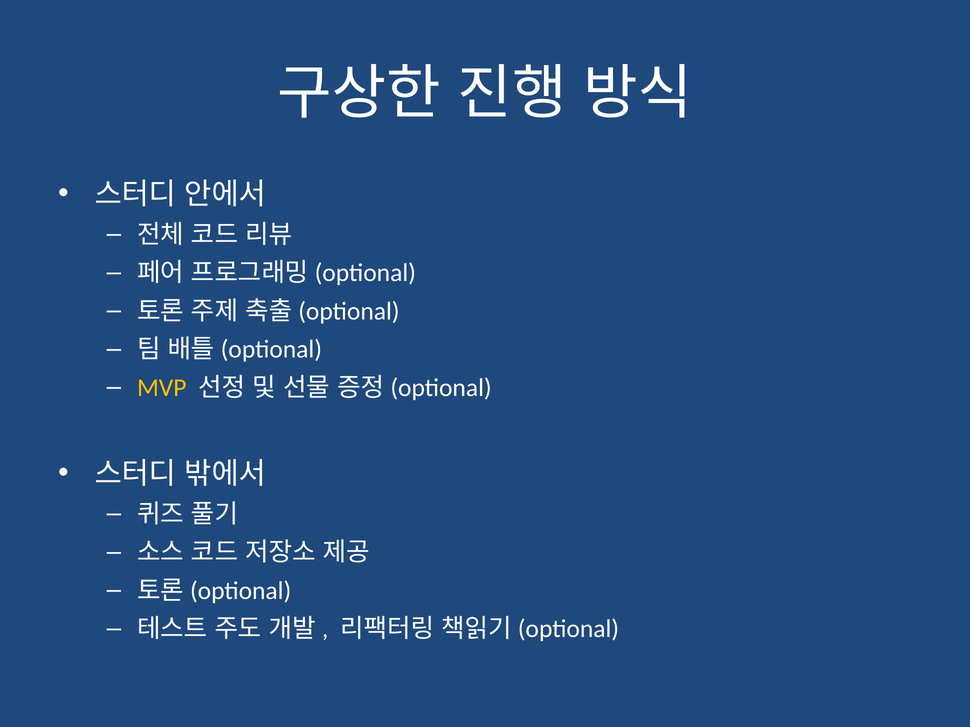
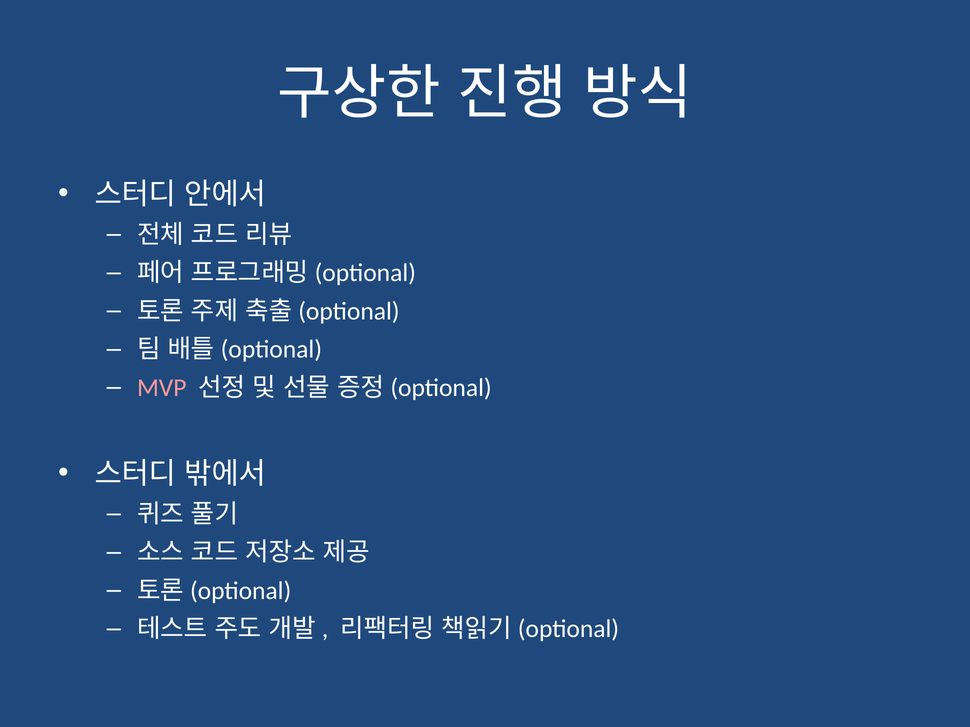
MVP colour: yellow -> pink (162, 388)
